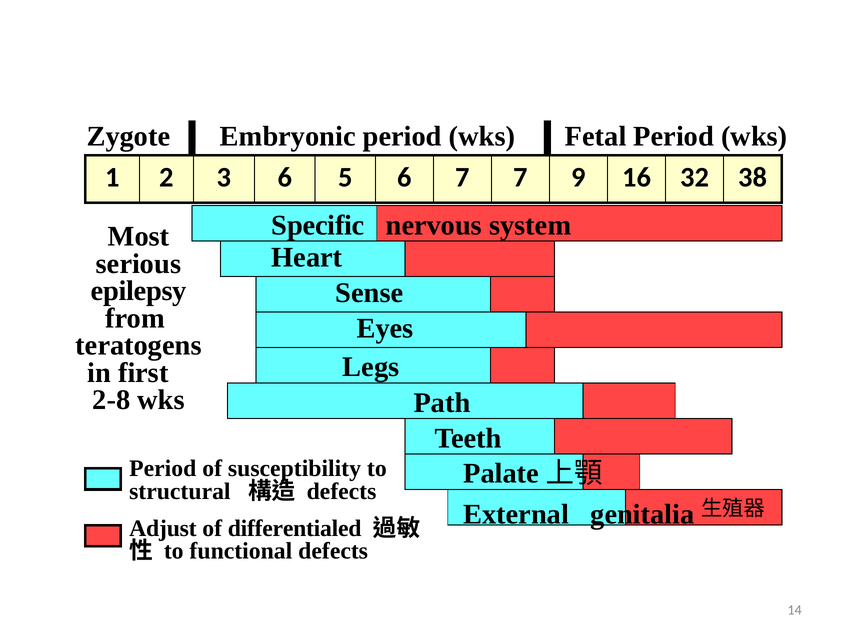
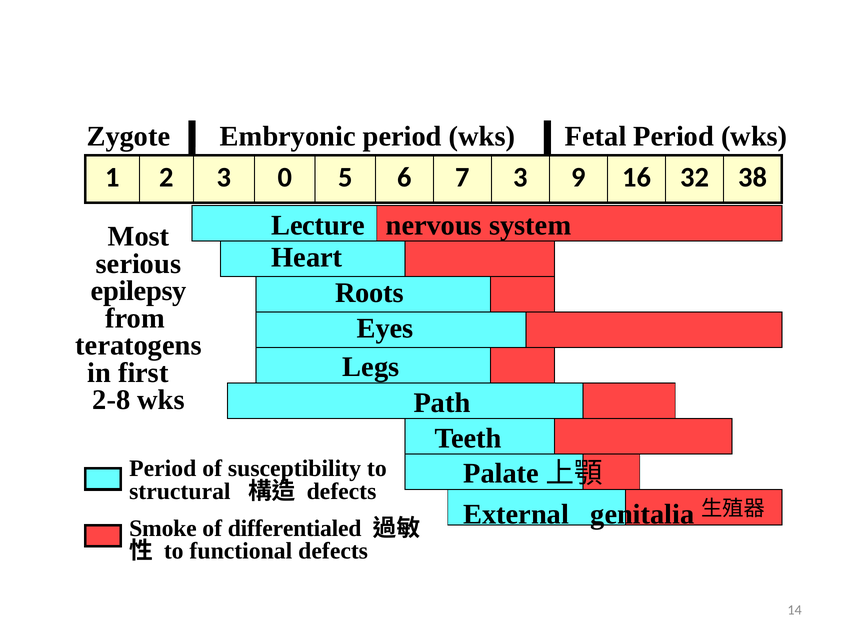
3 6: 6 -> 0 (285, 177)
7 7: 7 -> 3 (521, 177)
Specific: Specific -> Lecture (318, 226)
Sense: Sense -> Roots (369, 293)
Adjust: Adjust -> Smoke (163, 529)
